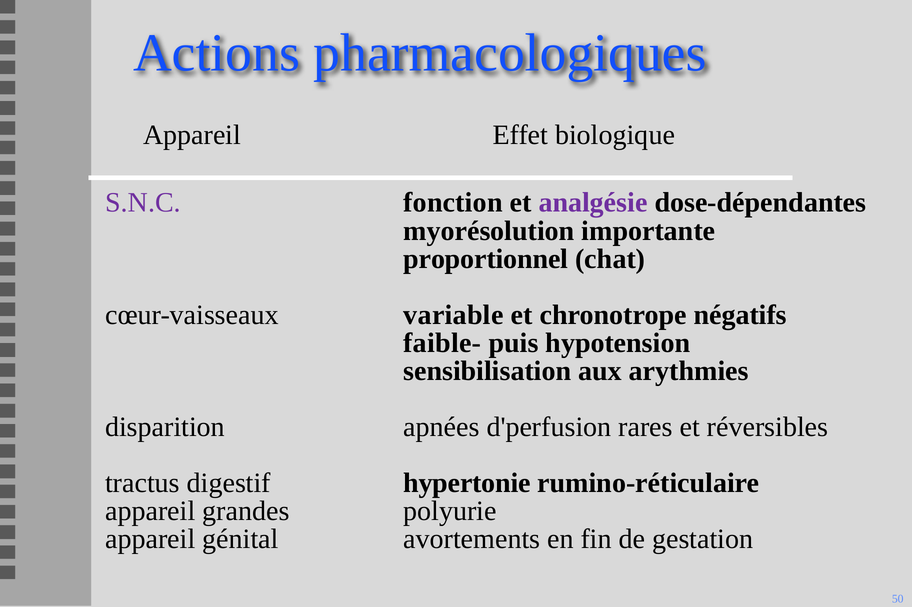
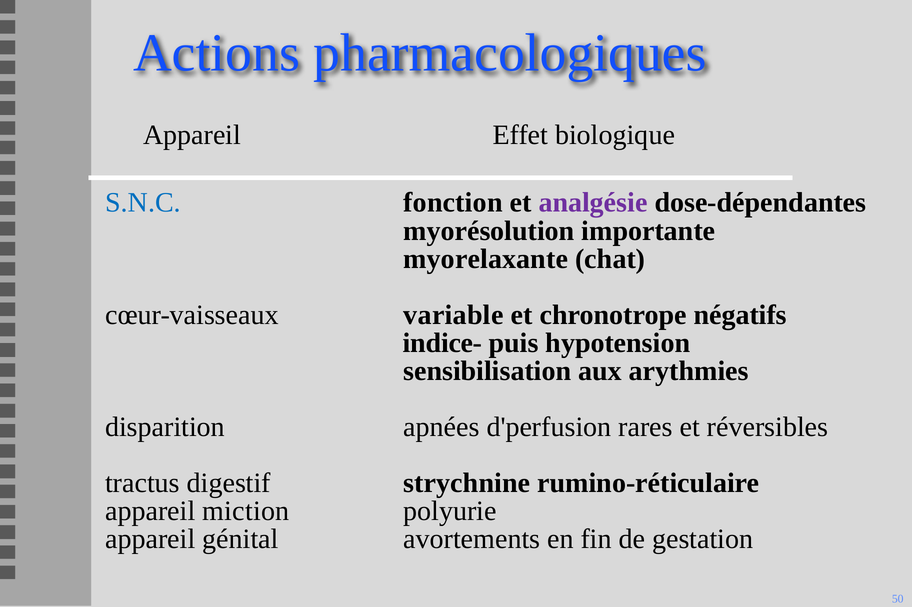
S.N.C colour: purple -> blue (143, 203)
proportionnel: proportionnel -> myorelaxante (486, 259)
faible-: faible- -> indice- (443, 343)
hypertonie: hypertonie -> strychnine (467, 483)
grandes: grandes -> miction (246, 511)
